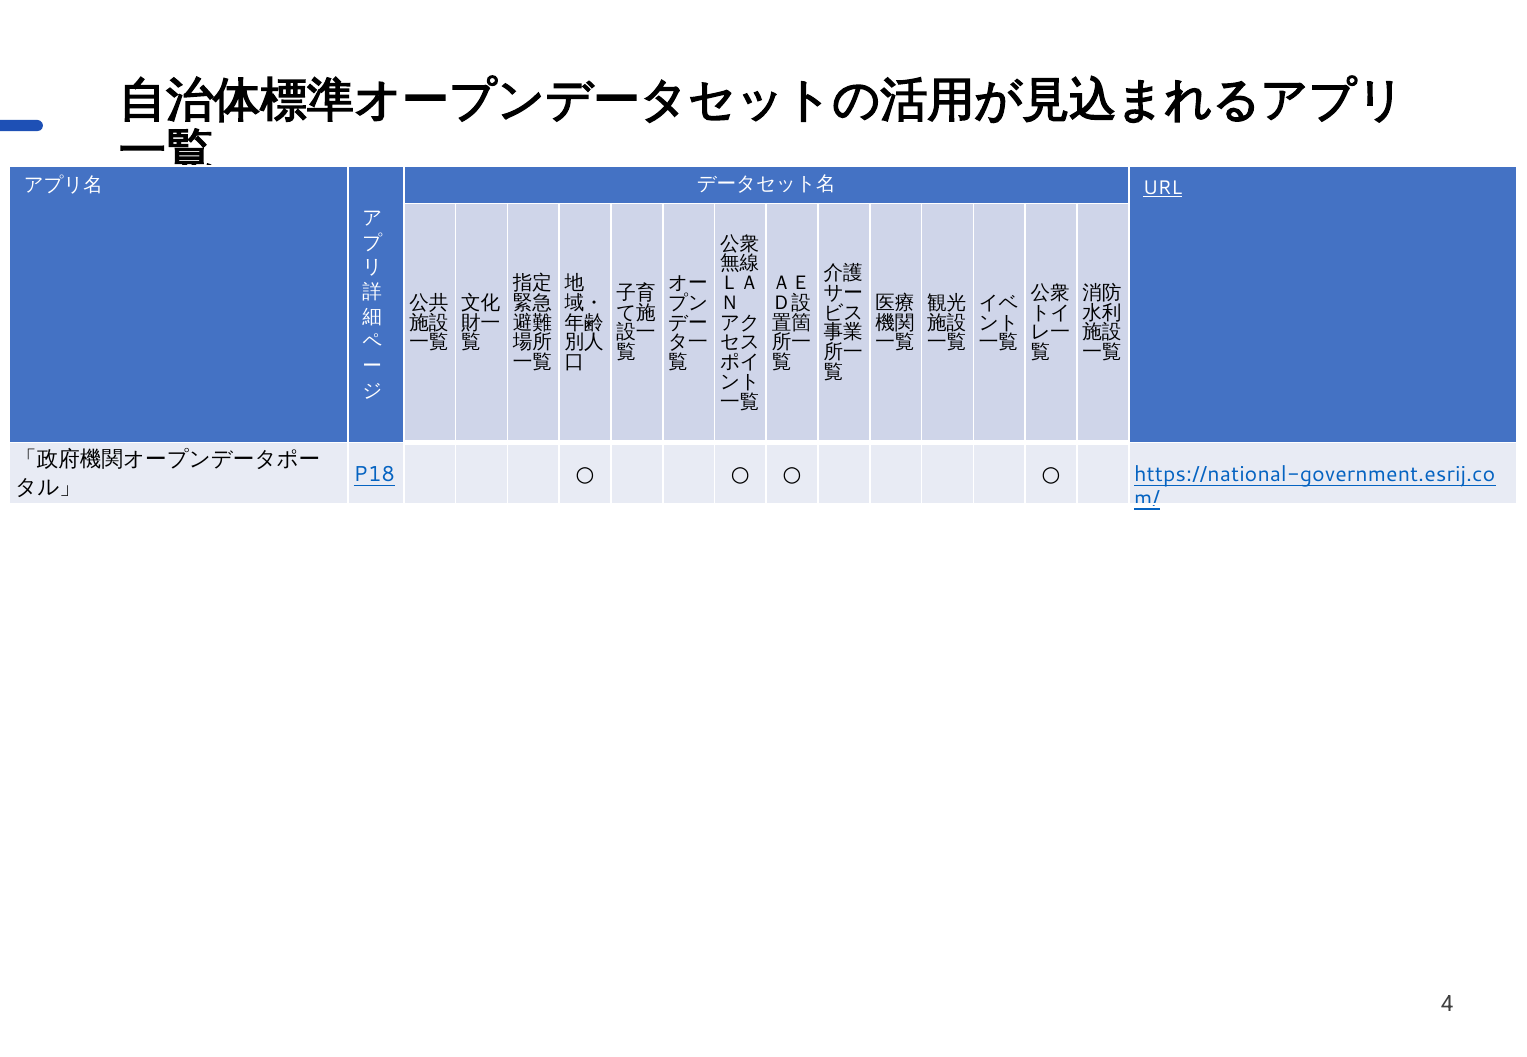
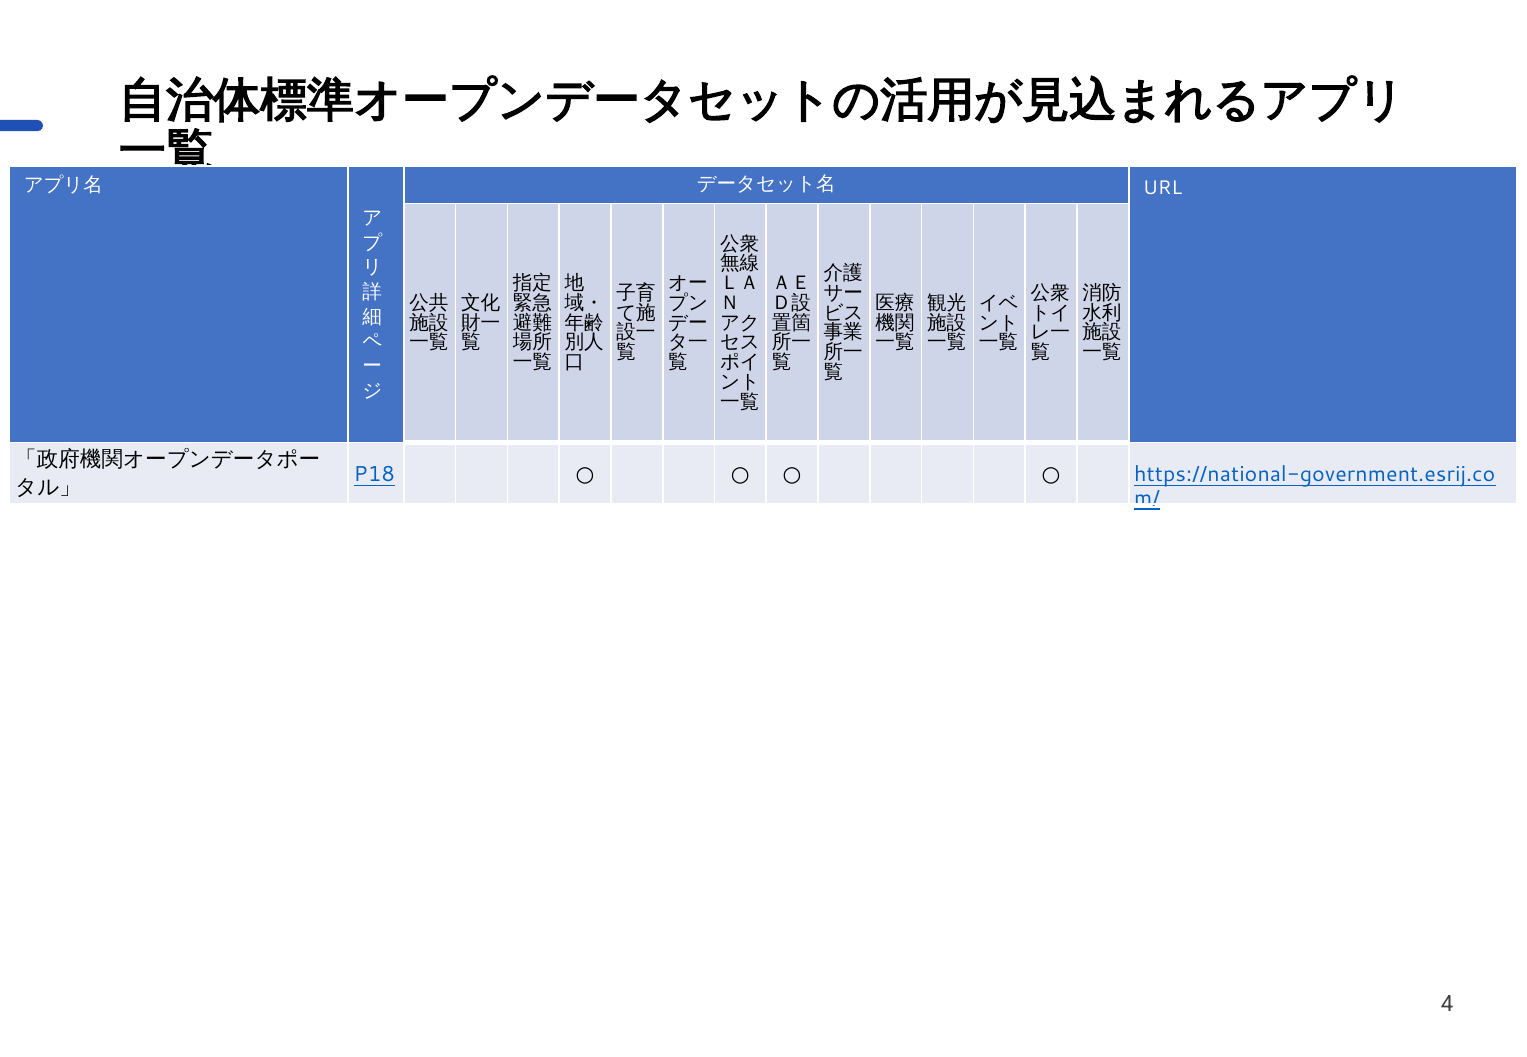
URL underline: present -> none (1163, 188)
